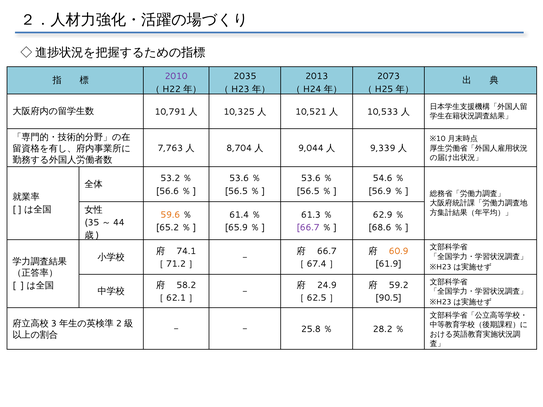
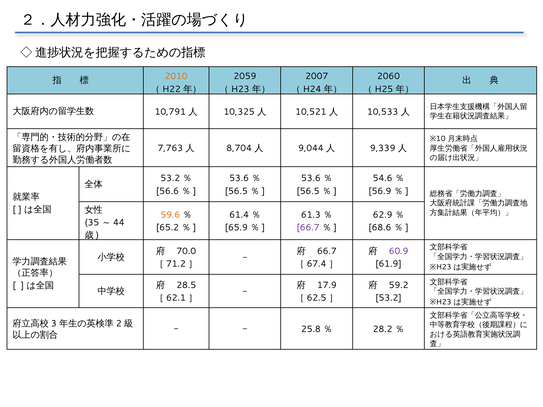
2035: 2035 -> 2059 (245, 76)
2013: 2013 -> 2007 (317, 76)
2073: 2073 -> 2060 (388, 76)
2010 colour: purple -> orange (176, 76)
74.1: 74.1 -> 70.0 (186, 251)
60.9 colour: orange -> purple (399, 251)
58.2: 58.2 -> 28.5 (186, 285)
24.9: 24.9 -> 17.9 (327, 285)
90.5: 90.5 -> 53.2 (388, 298)
